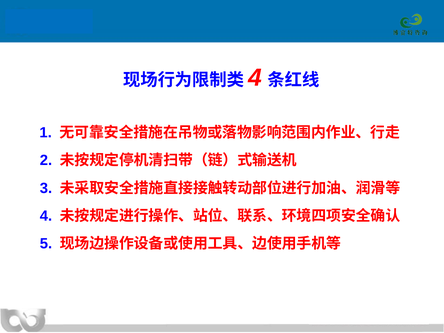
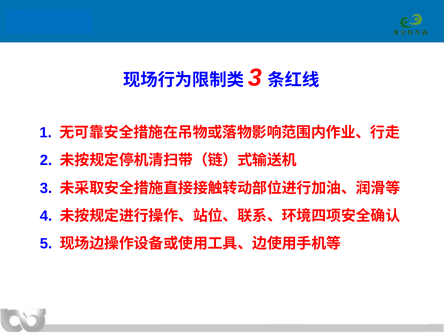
4: 4 -> 3 (255, 78)
